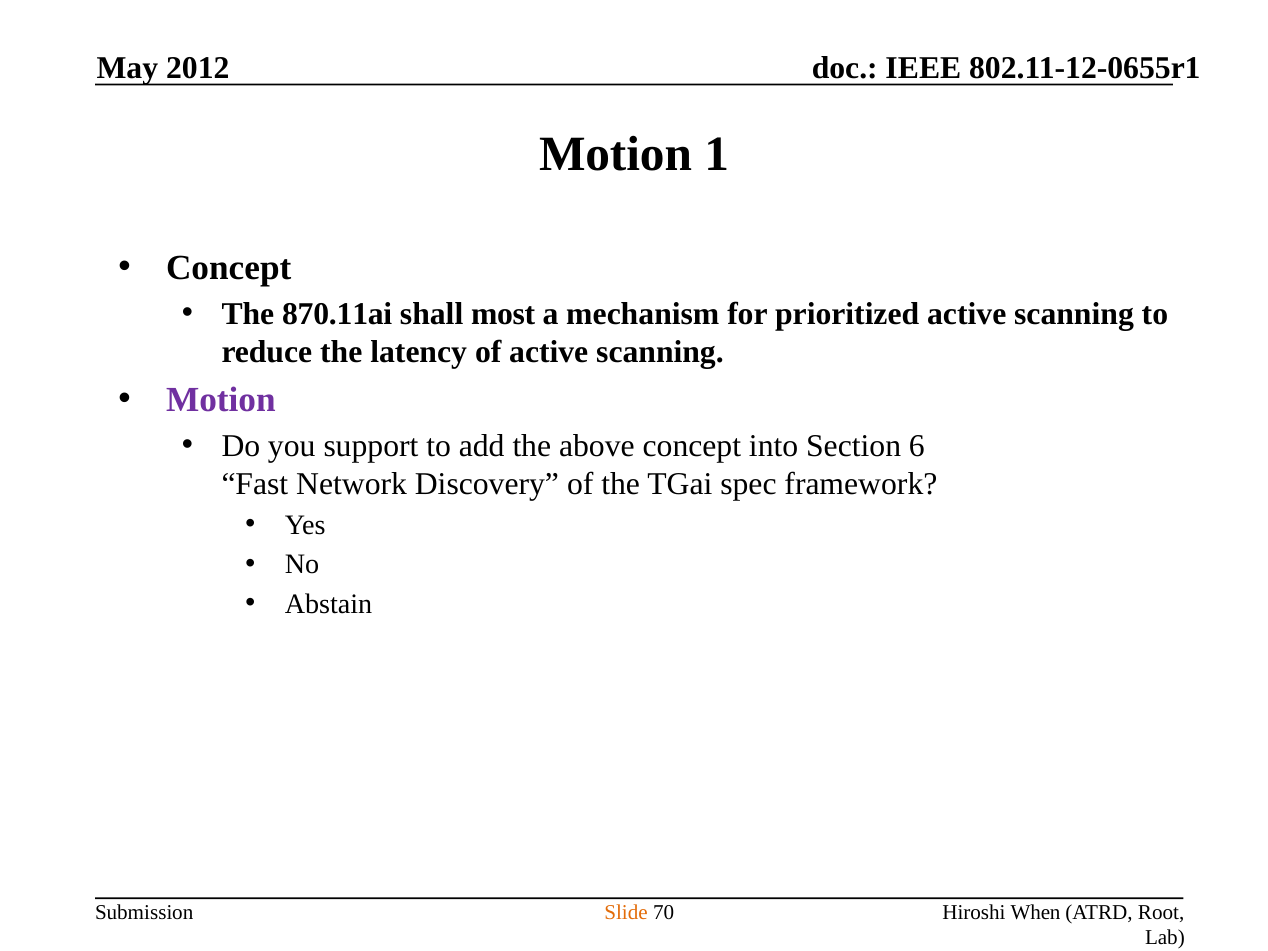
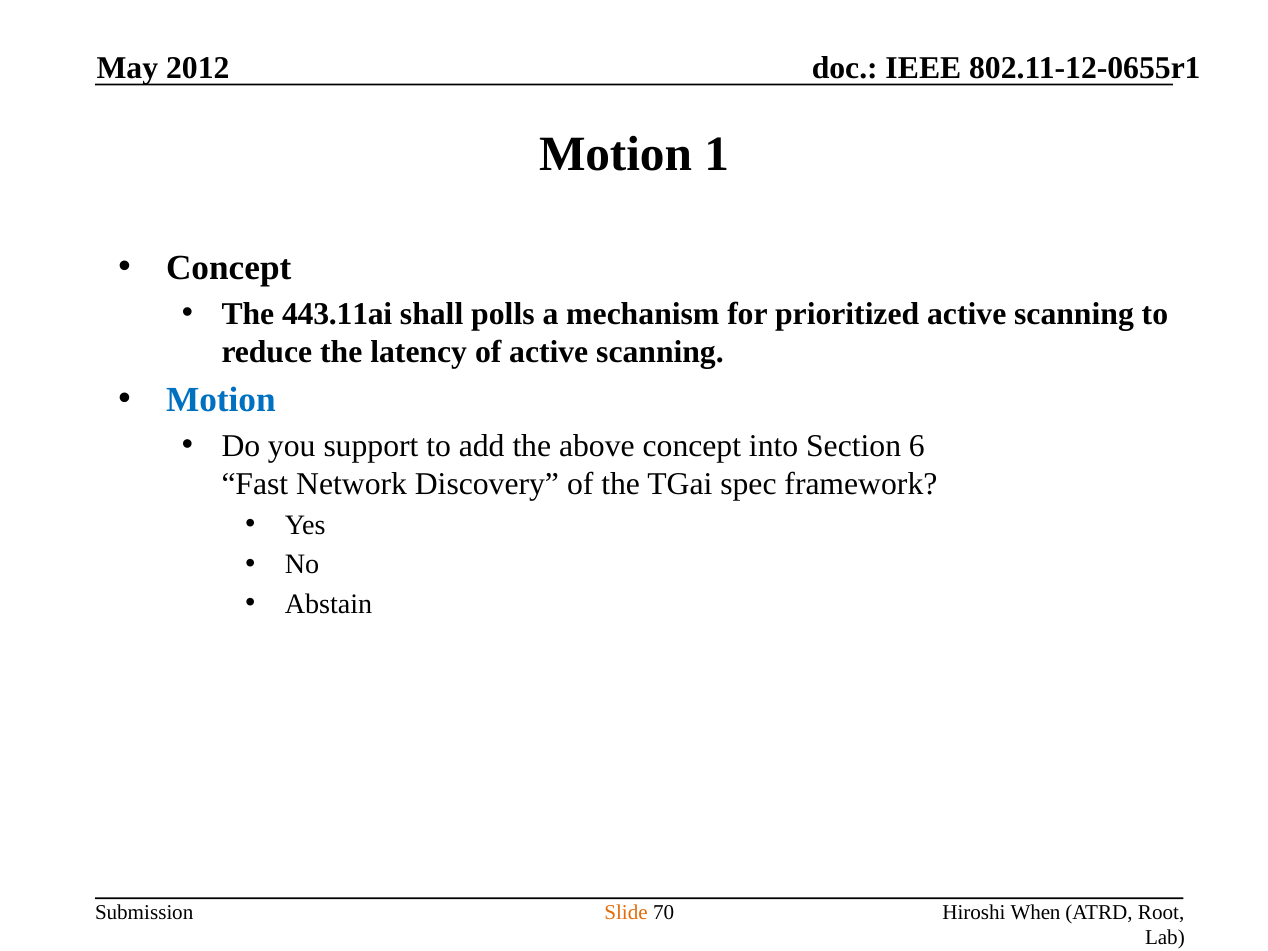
870.11ai: 870.11ai -> 443.11ai (337, 314)
most: most -> polls (503, 314)
Motion colour: purple -> blue (221, 400)
